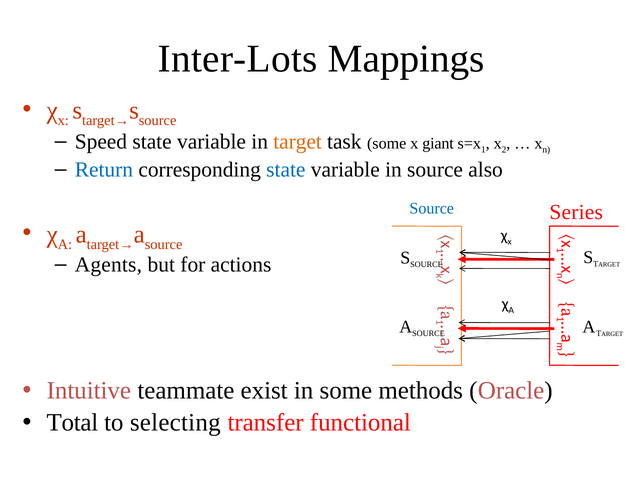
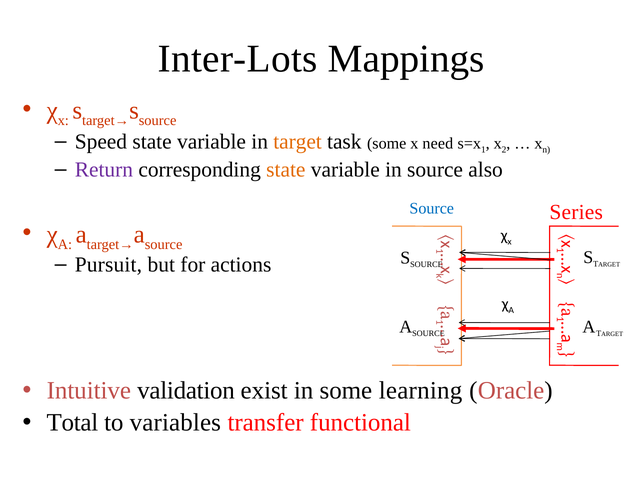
giant: giant -> need (438, 144)
Return colour: blue -> purple (104, 170)
state colour: blue -> orange (286, 170)
Agents: Agents -> Pursuit (108, 265)
teammate: teammate -> validation (186, 391)
methods: methods -> learning (421, 391)
selecting: selecting -> variables (175, 423)
